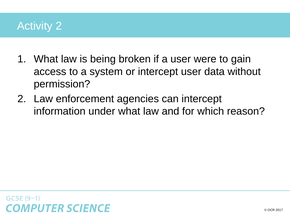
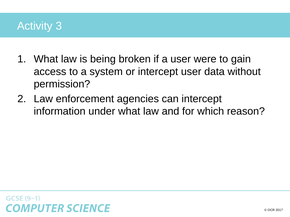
Activity 2: 2 -> 3 (59, 26)
